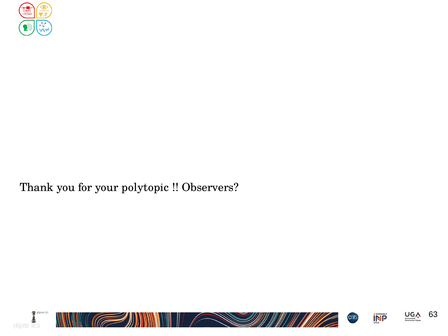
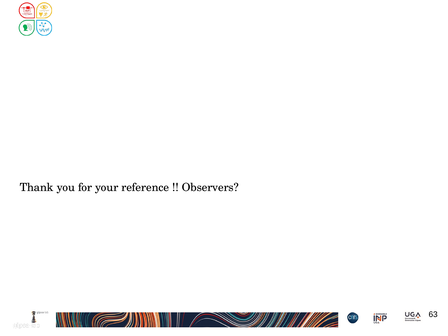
polytopic: polytopic -> reference (145, 188)
